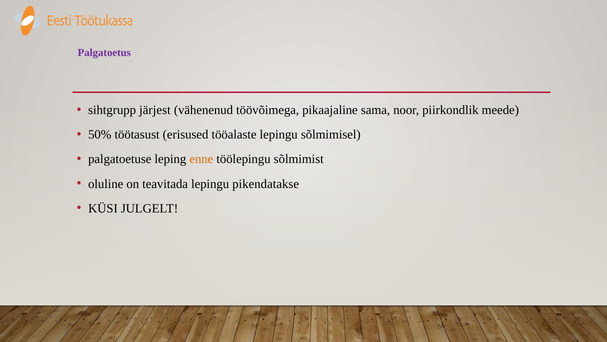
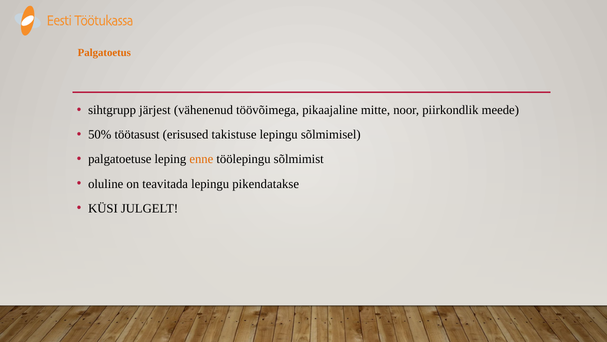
Palgatoetus colour: purple -> orange (104, 52)
sama: sama -> mitte (375, 110)
tööalaste: tööalaste -> takistuse (234, 134)
